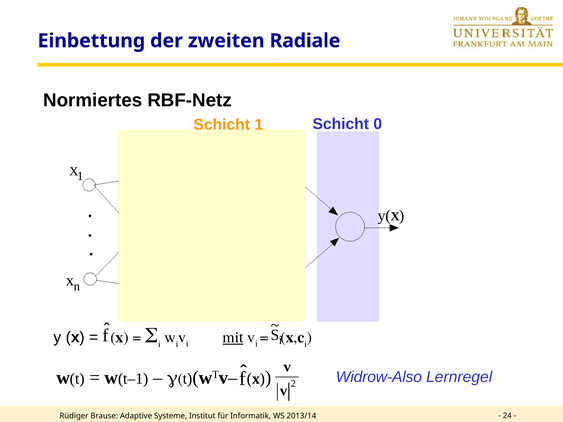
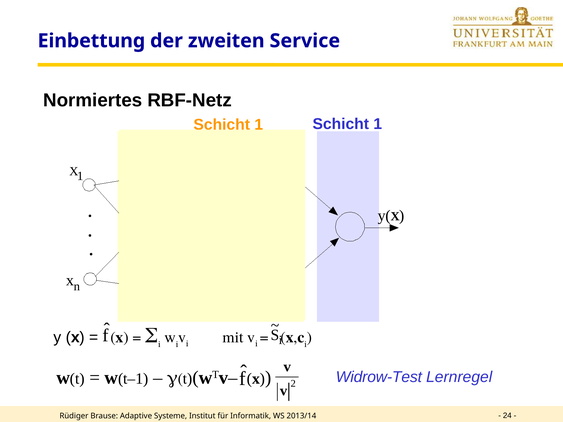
Radiale: Radiale -> Service (305, 41)
0: 0 -> 1 (378, 124)
mit underline: present -> none (233, 338)
Widrow-Also: Widrow-Also -> Widrow-Test (379, 377)
